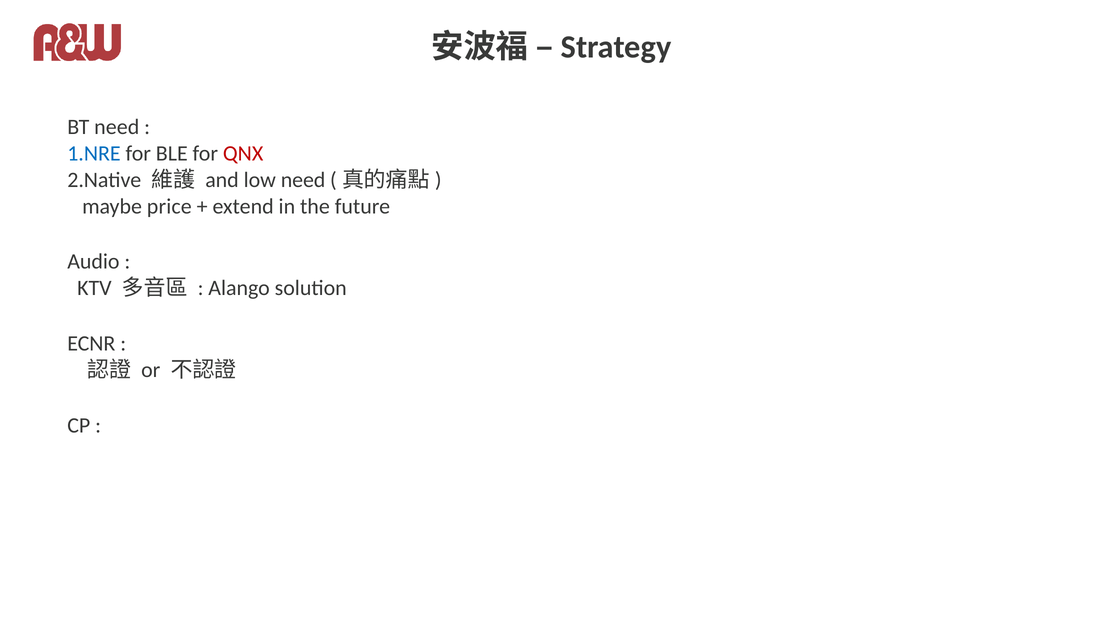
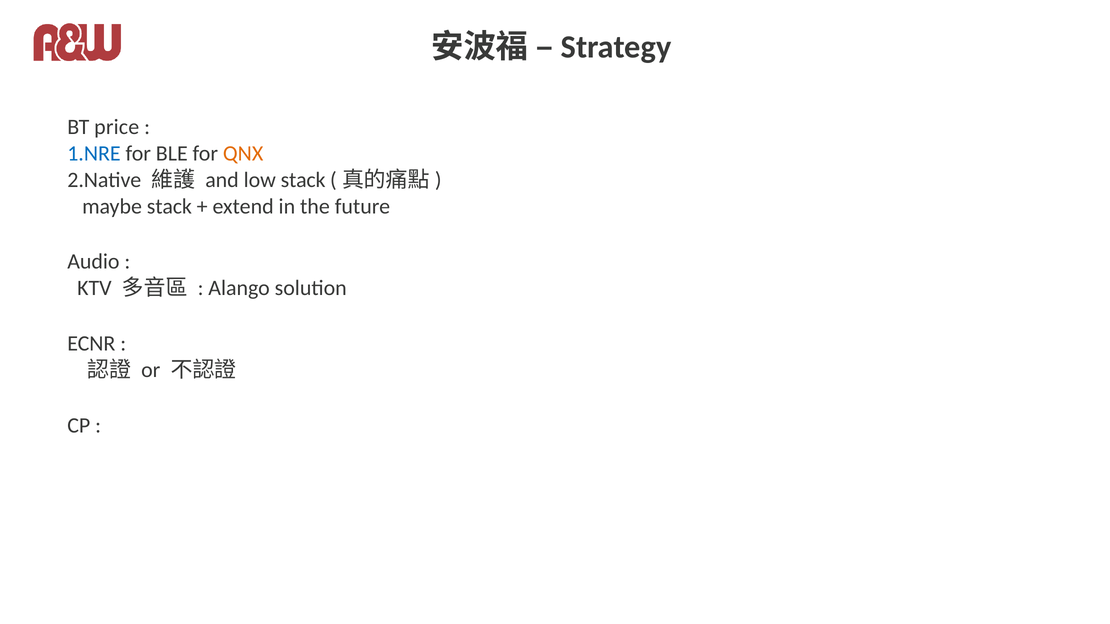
BT need: need -> price (117, 127)
QNX colour: red -> orange (243, 153)
low need: need -> stack (303, 180)
maybe price: price -> stack (169, 206)
